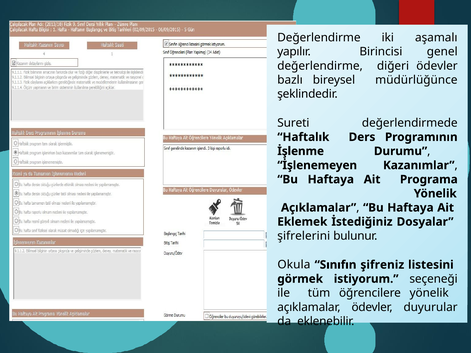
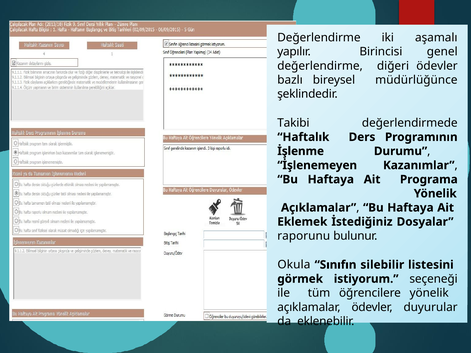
Sureti: Sureti -> Takibi (293, 123)
şifrelerini: şifrelerini -> raporunu (304, 236)
şifreniz: şifreniz -> silebilir (382, 265)
